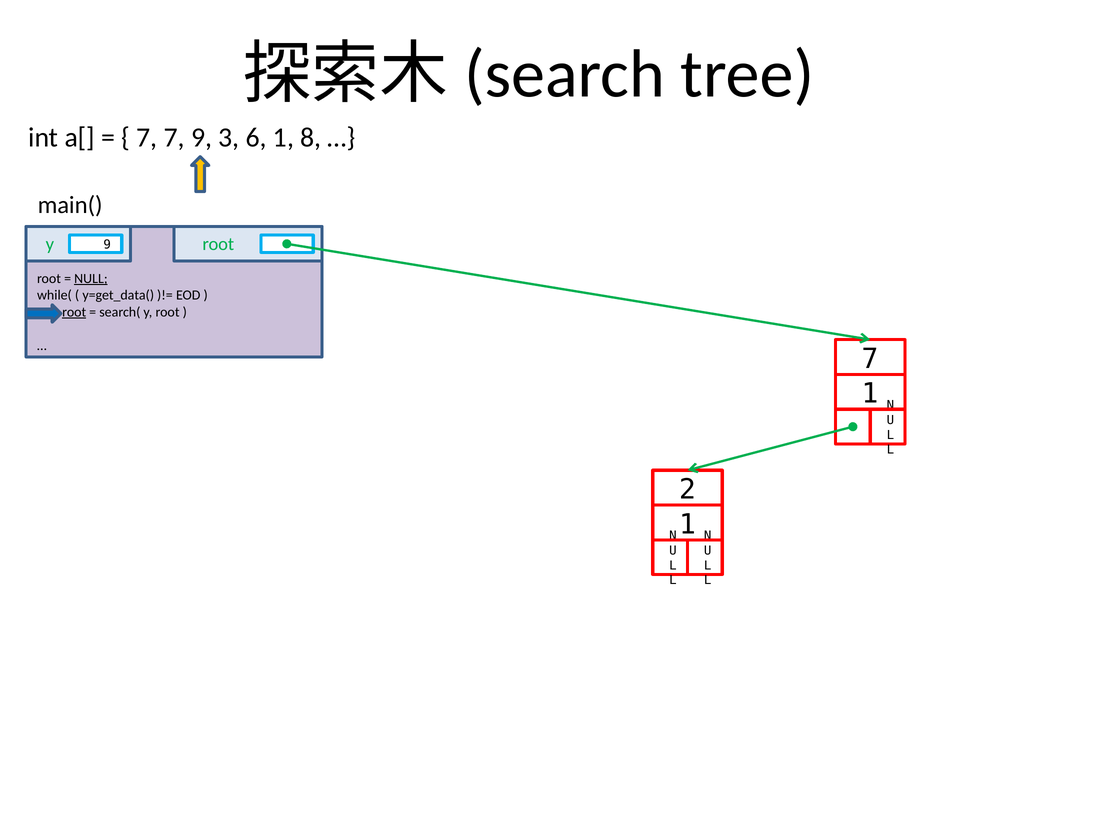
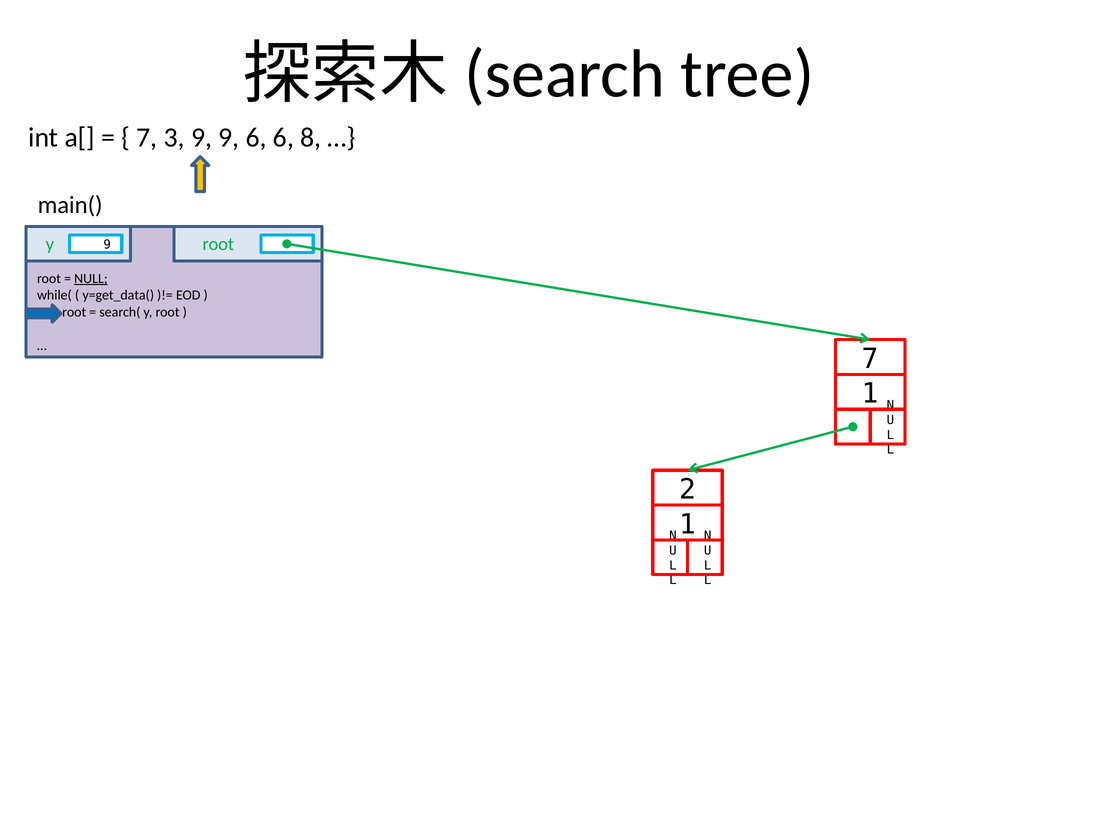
7 7: 7 -> 3 (174, 137)
9 3: 3 -> 9 (229, 137)
6 1: 1 -> 6 (283, 137)
root underline: present -> none (74, 312)
